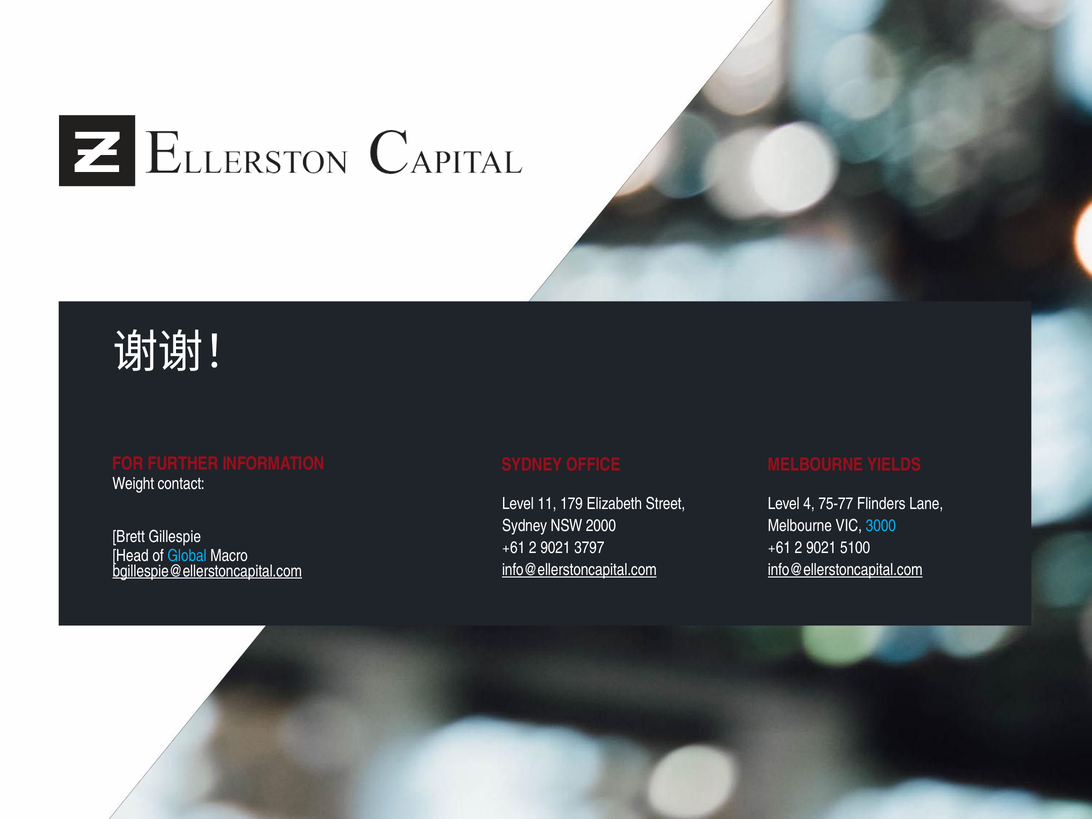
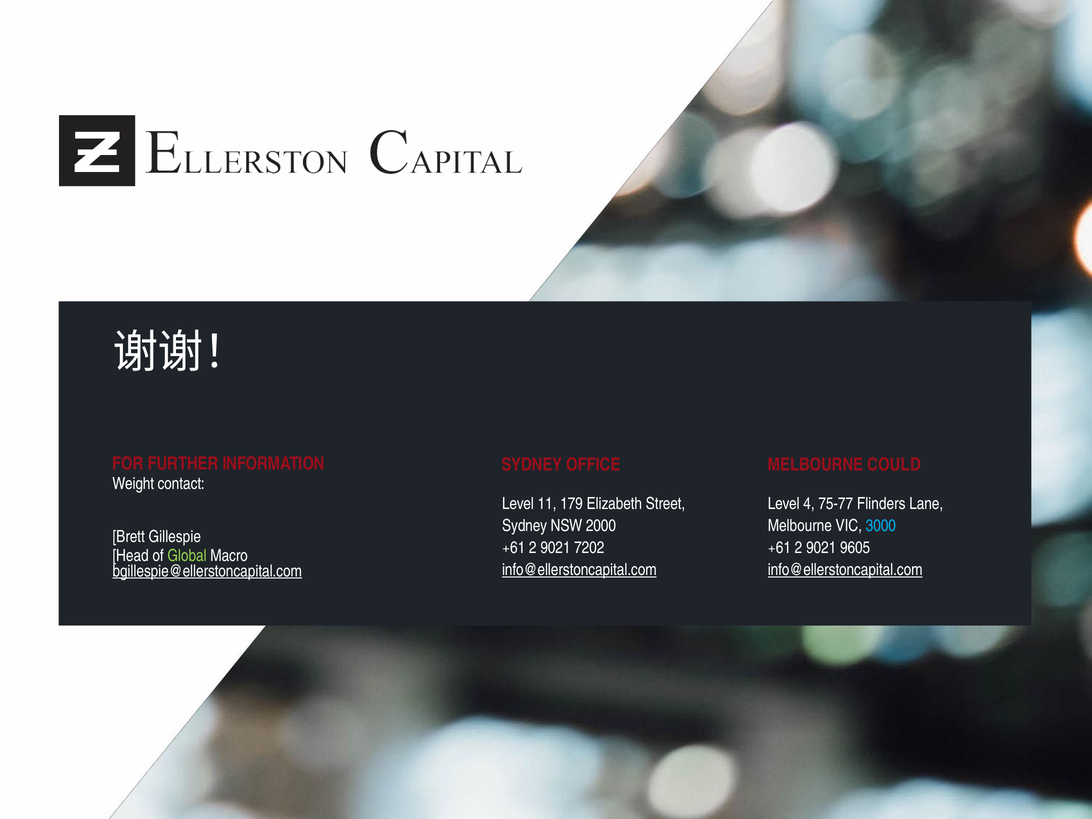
YIELDS: YIELDS -> COULD (894, 465)
3797: 3797 -> 7202 (589, 548)
5100: 5100 -> 9605 (855, 548)
Global colour: light blue -> light green (187, 556)
